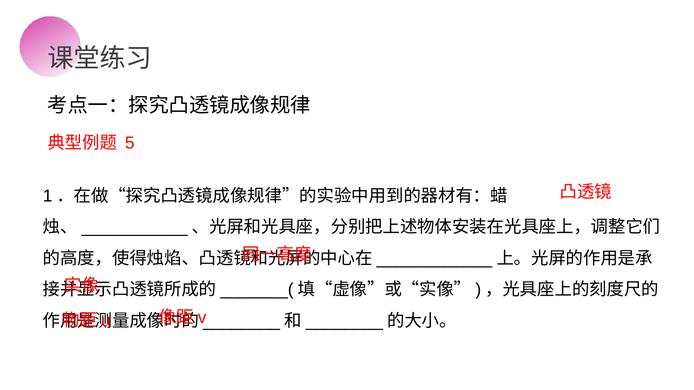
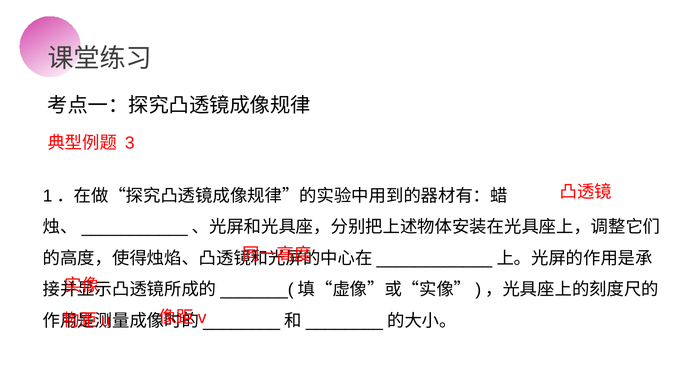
5: 5 -> 3 (130, 143)
